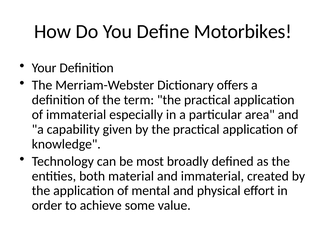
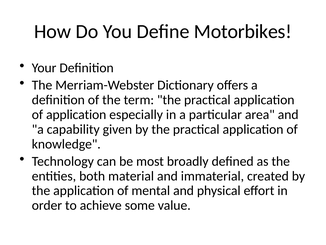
of immaterial: immaterial -> application (76, 114)
